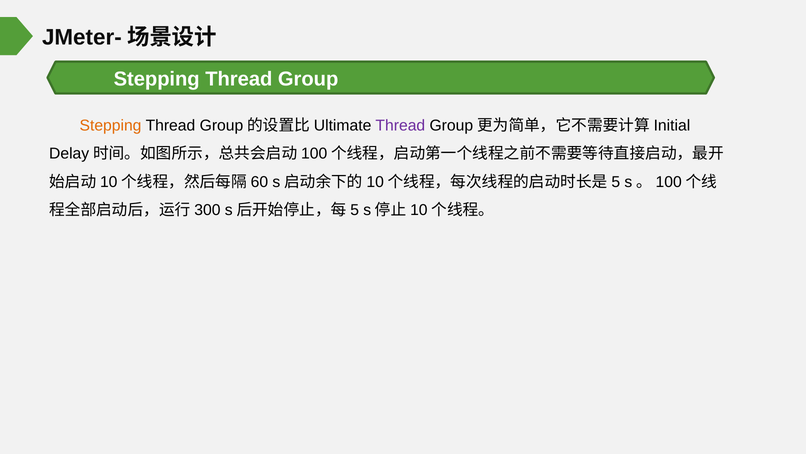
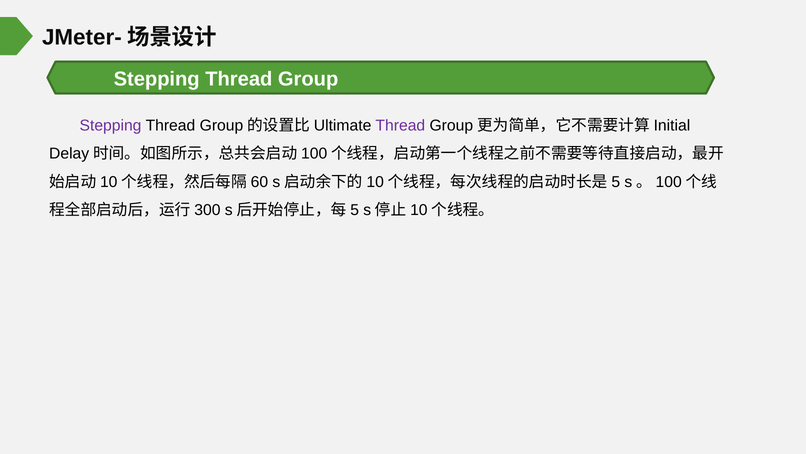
Stepping colour: orange -> purple (111, 125)
